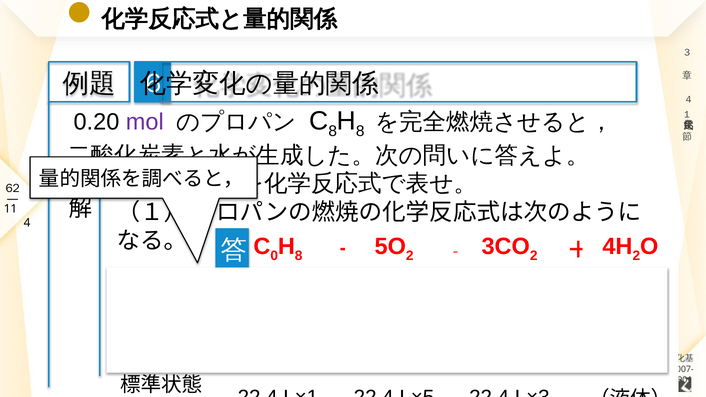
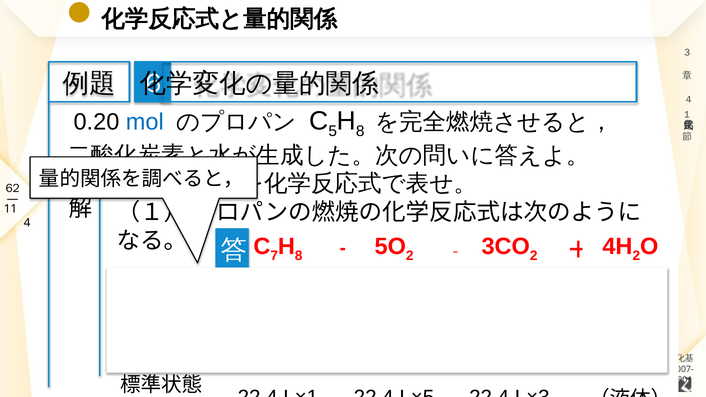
mol colour: purple -> blue (145, 122)
8: 8 -> 5 (333, 131)
0: 0 -> 7 (274, 256)
